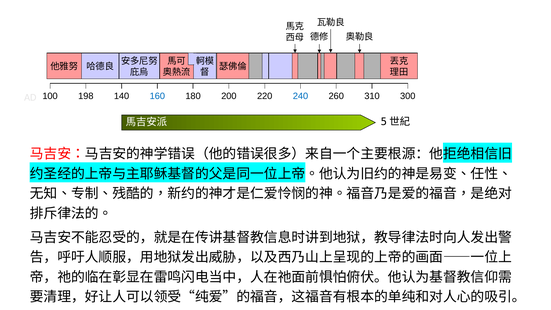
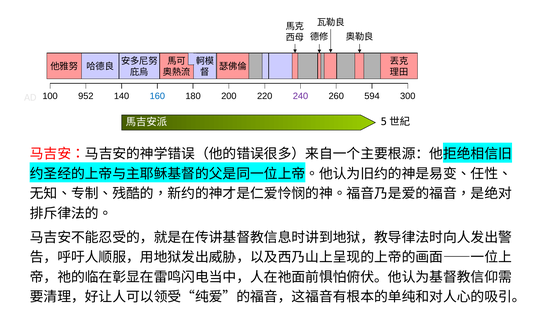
198: 198 -> 952 (86, 96)
240 colour: blue -> purple (301, 96)
310: 310 -> 594 (372, 96)
